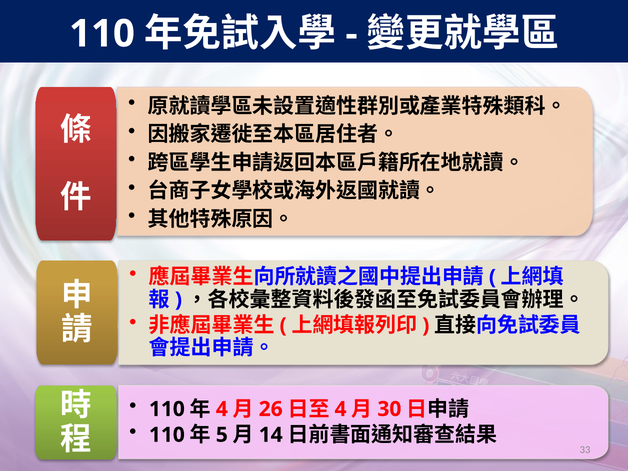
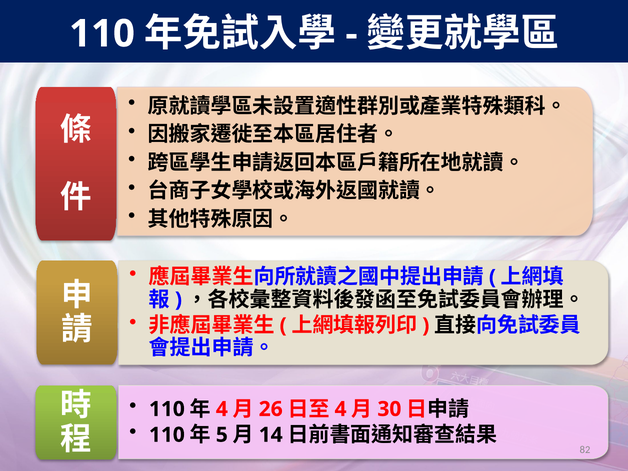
33: 33 -> 82 (585, 450)
